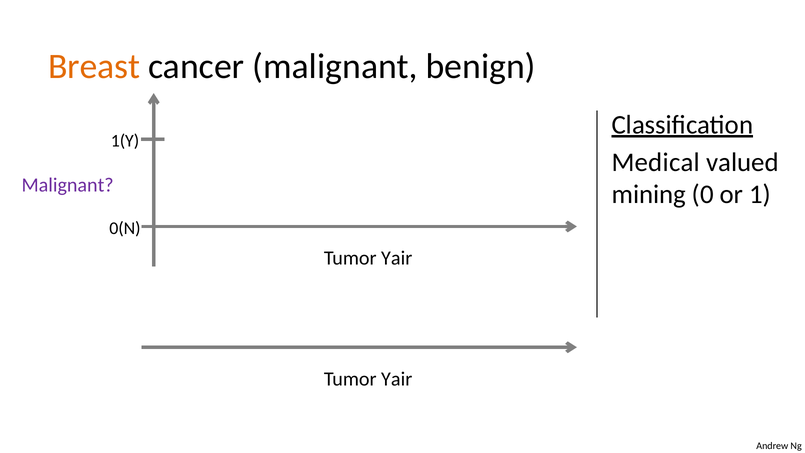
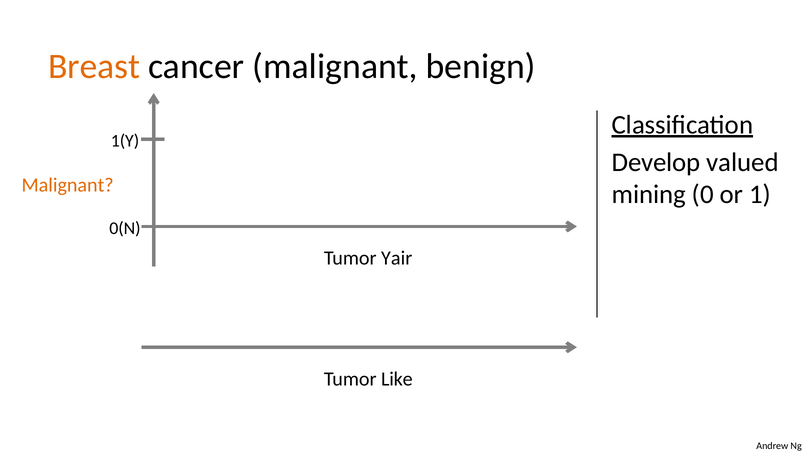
Medical: Medical -> Develop (656, 162)
Malignant colour: purple -> orange (68, 185)
Yair: Yair -> Like (397, 379)
